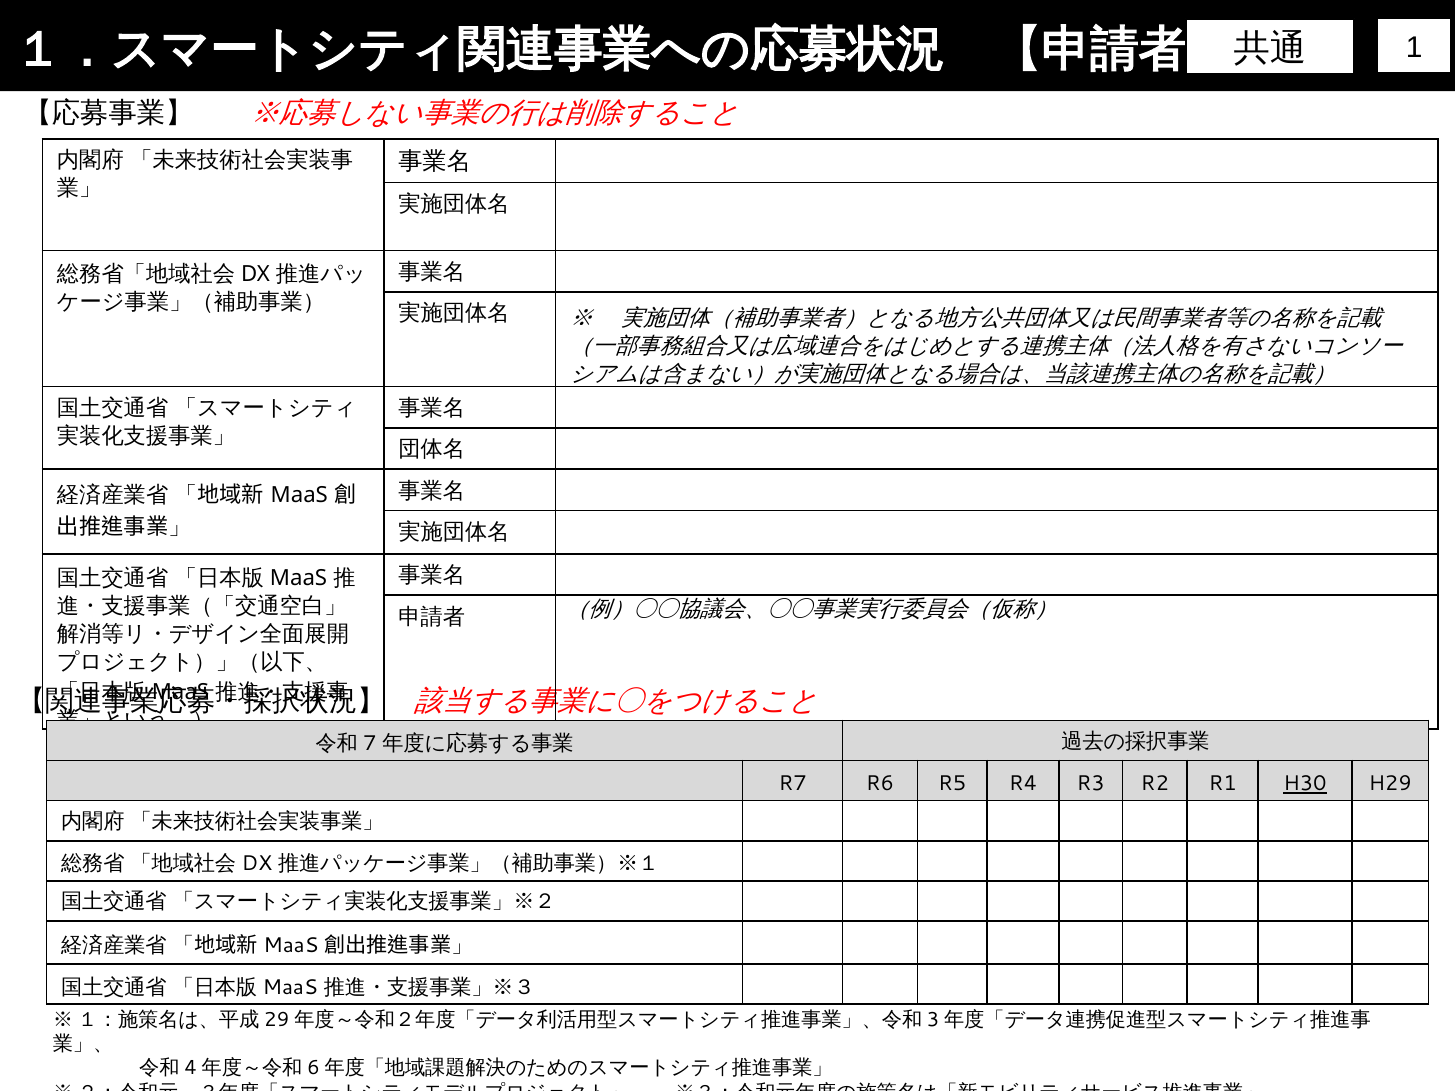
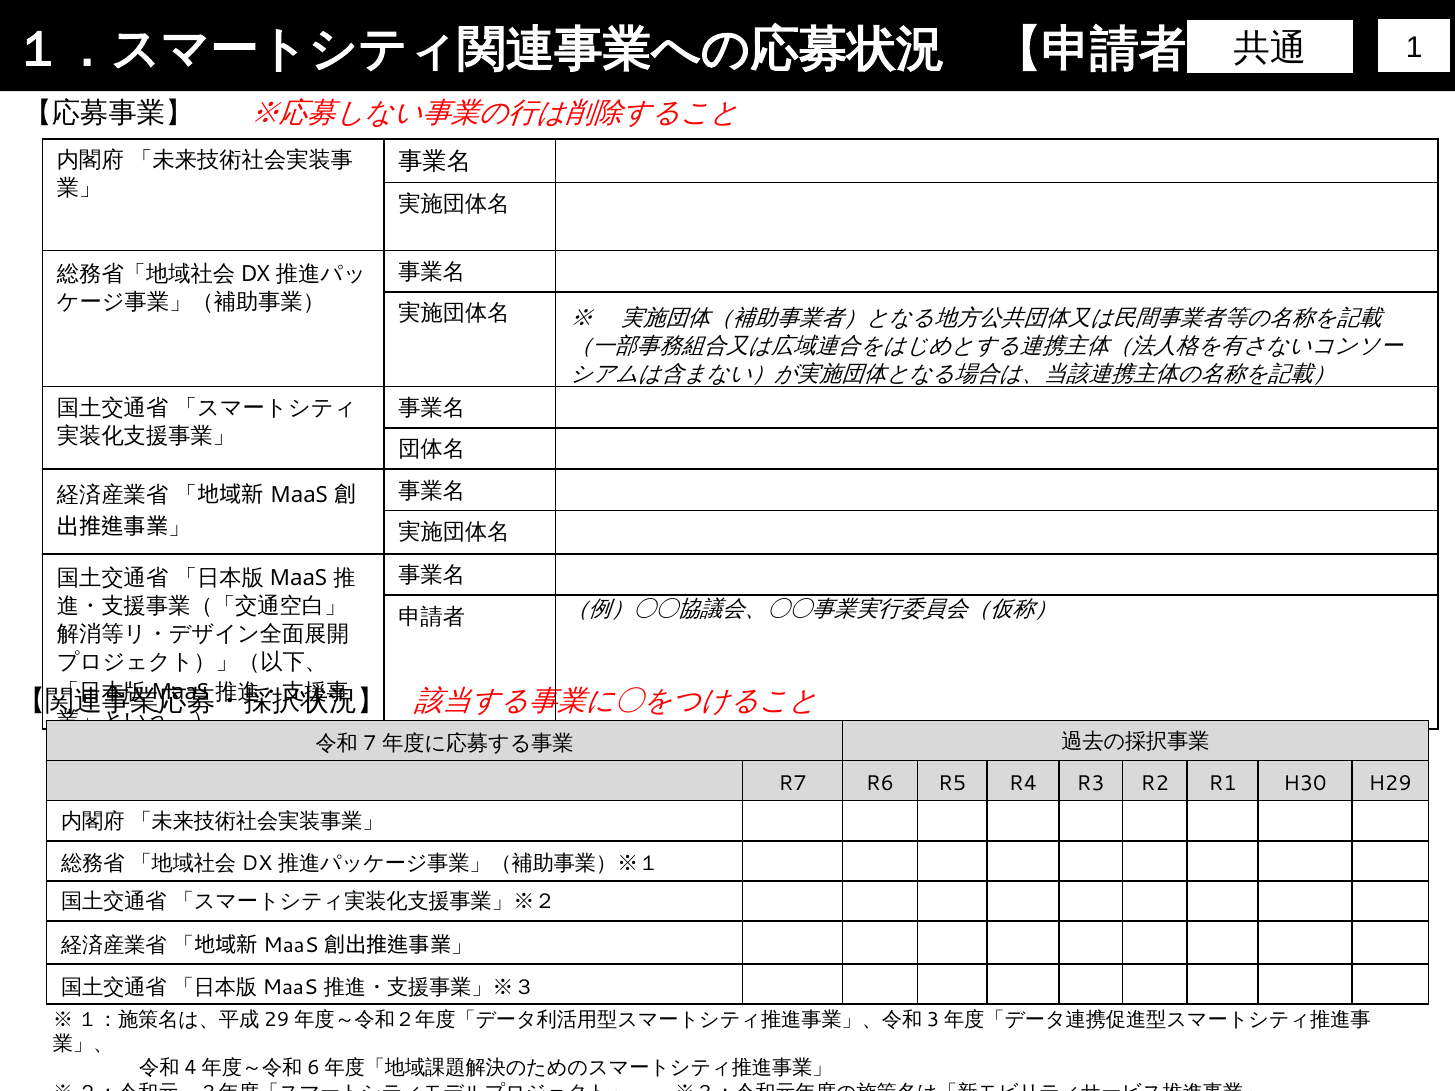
H30 underline: present -> none (1305, 784)
